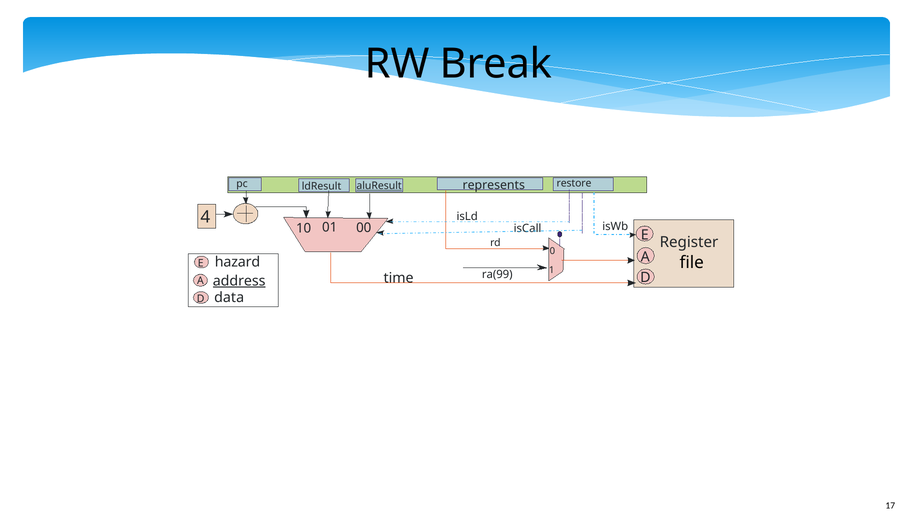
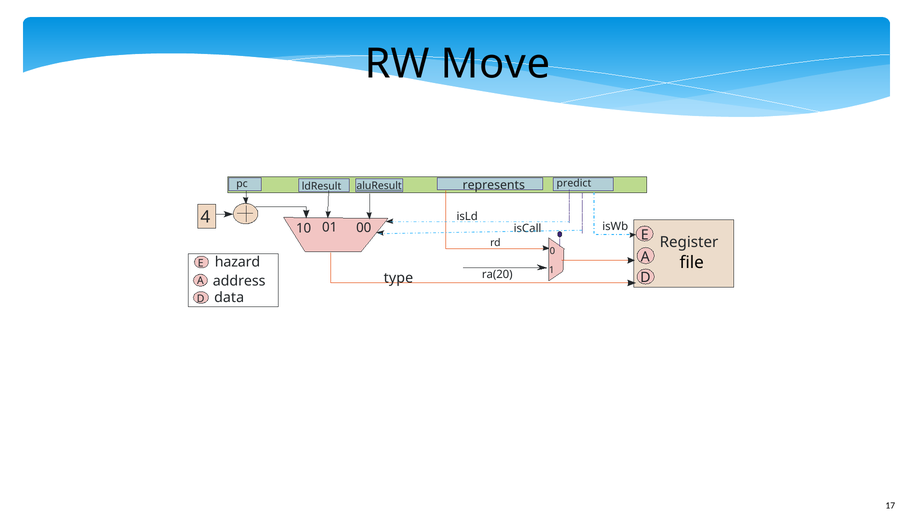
Break: Break -> Move (496, 64)
restore: restore -> predict (574, 183)
ra(99: ra(99 -> ra(20 (497, 275)
time: time -> type (398, 278)
address underline: present -> none (239, 281)
